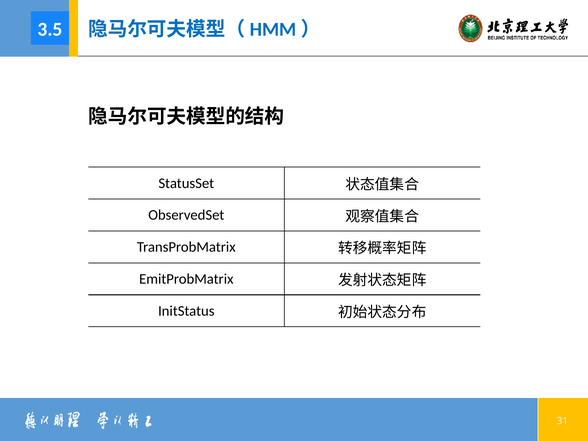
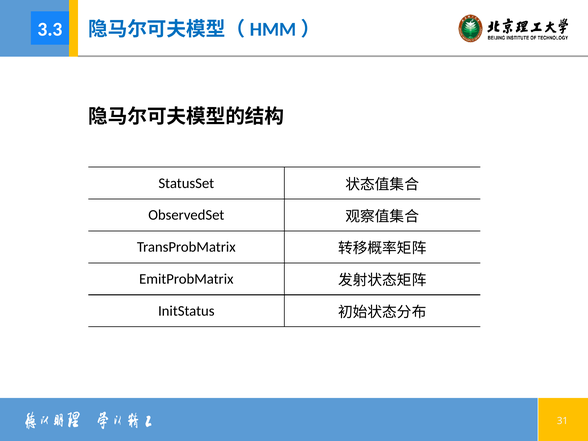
3.5: 3.5 -> 3.3 (50, 29)
